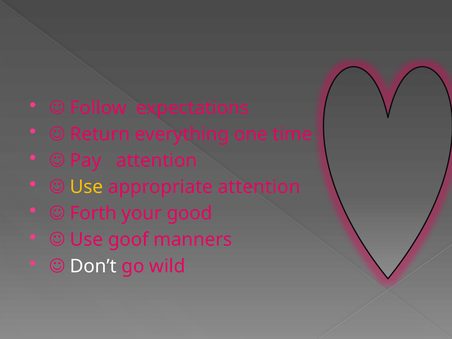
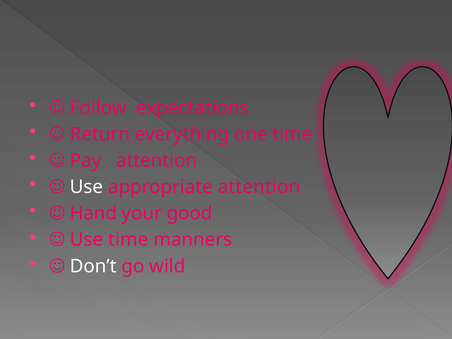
Use colour: yellow -> white (87, 187)
Forth: Forth -> Hand (93, 213)
Use goof: goof -> time (128, 240)
